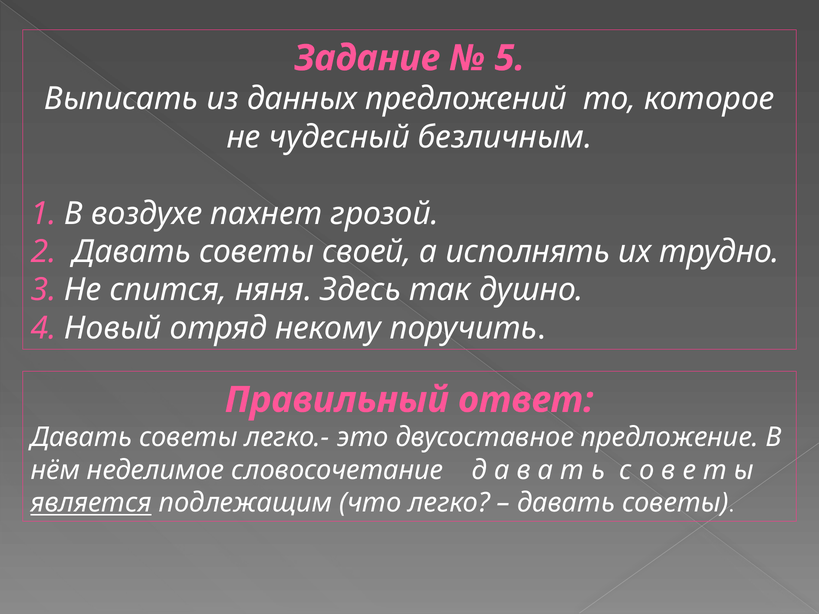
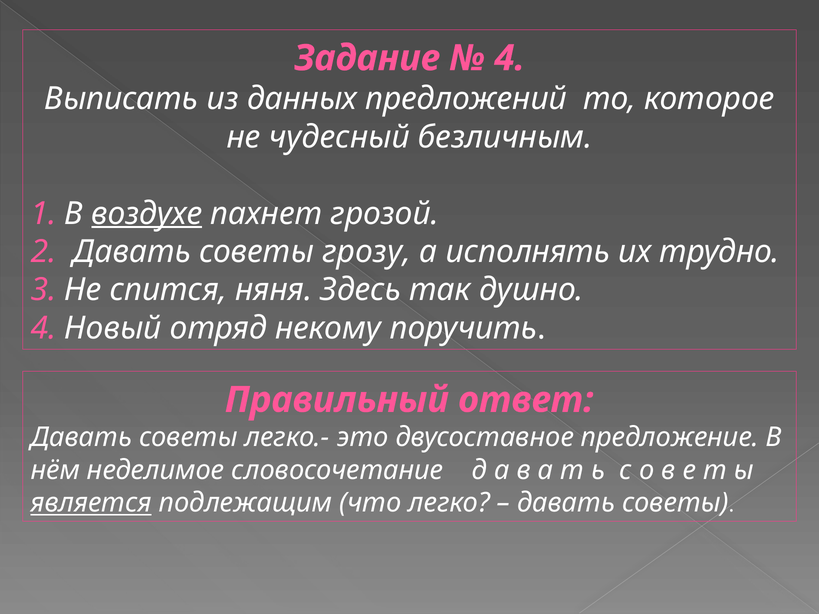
5: 5 -> 4 (510, 58)
воздухе underline: none -> present (147, 214)
своей: своей -> грозу (367, 252)
